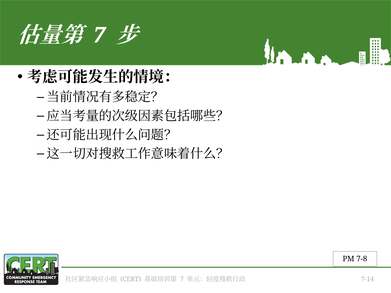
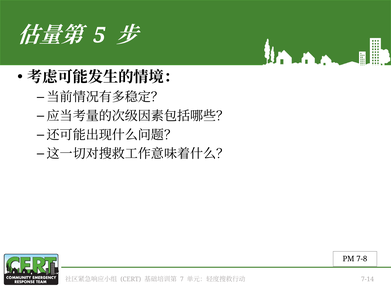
7: 7 -> 5 (99, 35)
